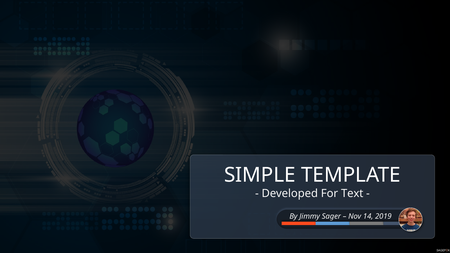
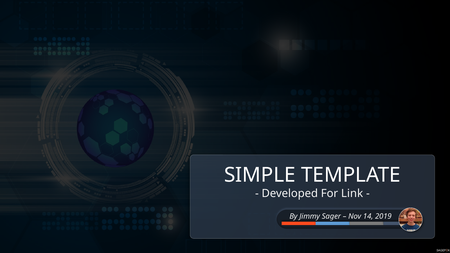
Text: Text -> Link (352, 193)
